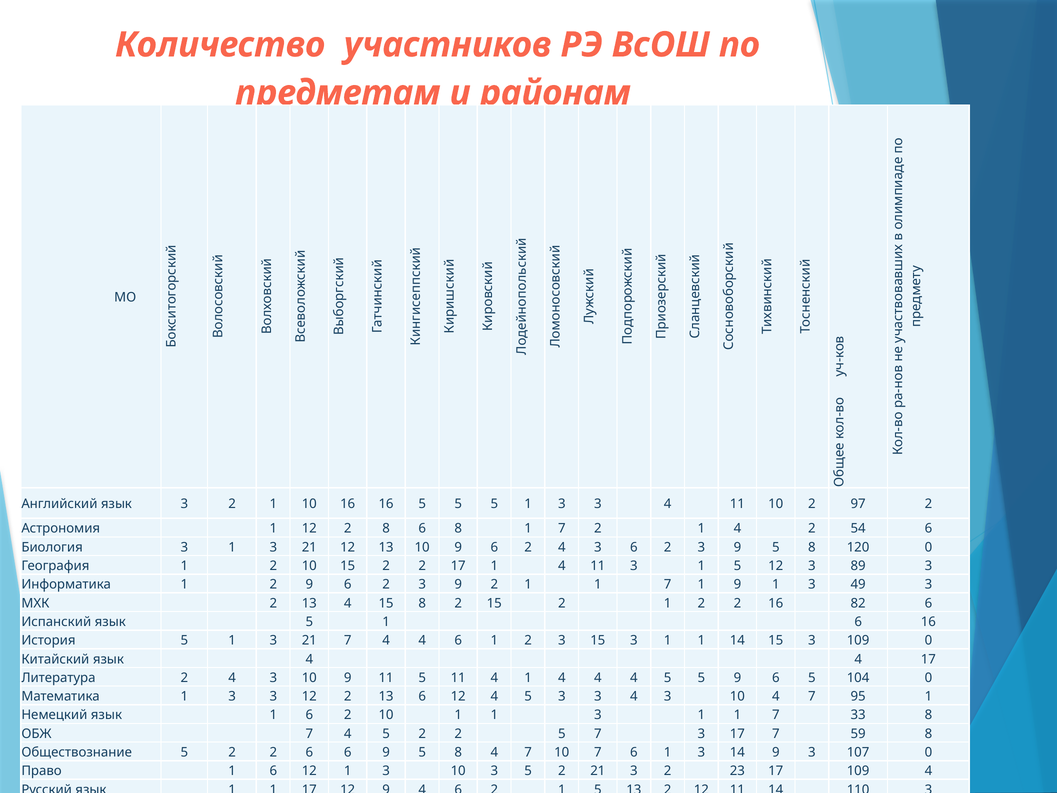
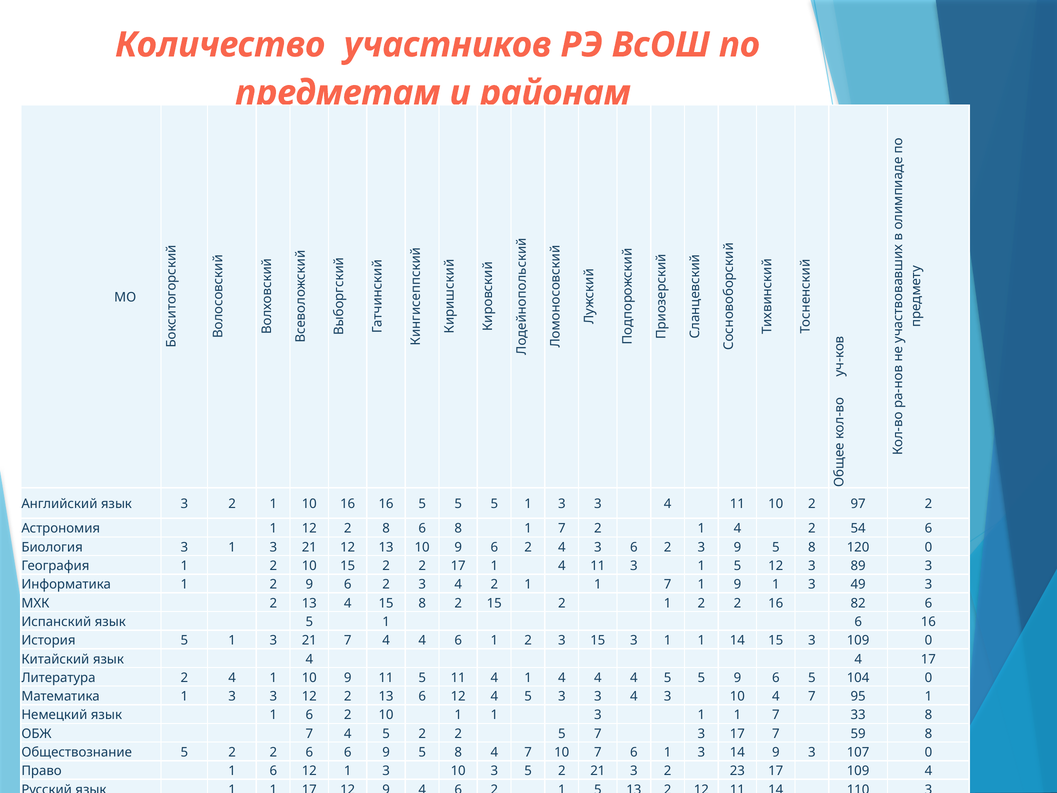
9: 9 -> 4 (458, 584)
Литература 2 4 3: 3 -> 1 (273, 678)
